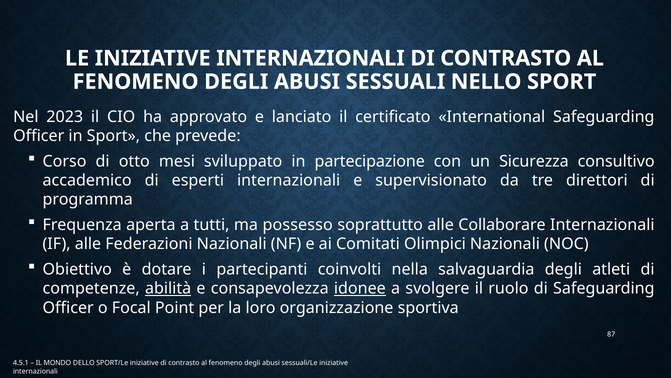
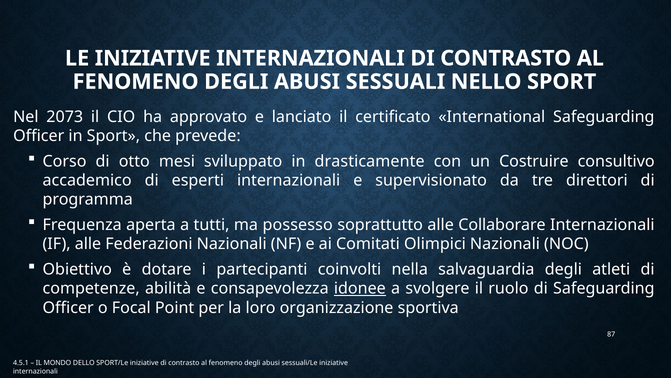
2023: 2023 -> 2073 (65, 117)
partecipazione: partecipazione -> drasticamente (370, 161)
Sicurezza: Sicurezza -> Costruire (534, 161)
abilità underline: present -> none (168, 288)
